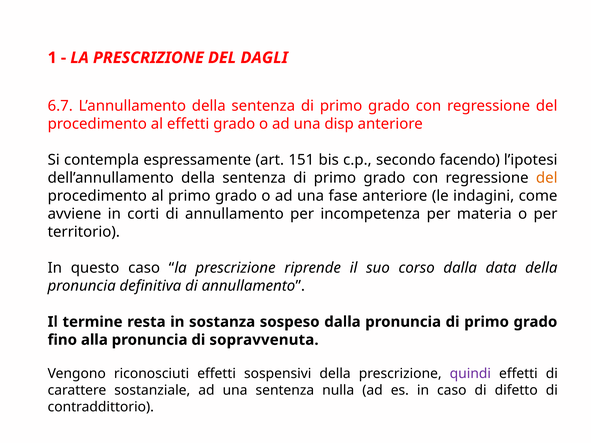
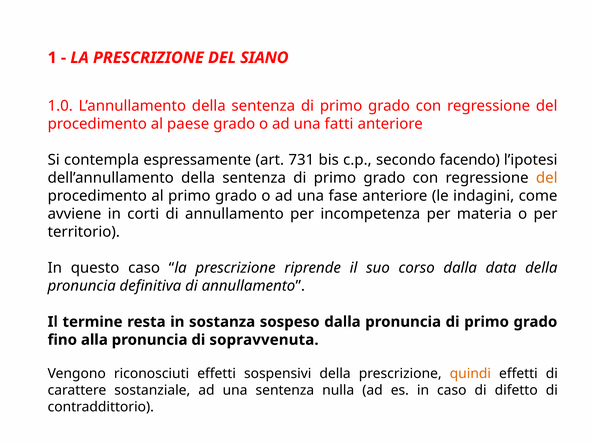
DAGLI: DAGLI -> SIANO (264, 58)
6.7: 6.7 -> 1.0 (60, 106)
al effetti: effetti -> paese (188, 124)
disp: disp -> fatti (339, 124)
151: 151 -> 731 (301, 160)
quindi colour: purple -> orange (470, 374)
